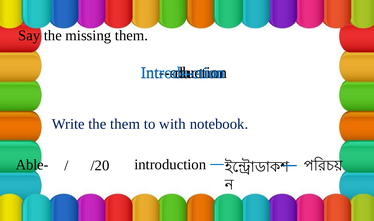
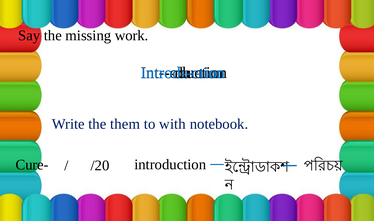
missing them: them -> work (132, 35)
Able-: Able- -> Cure- (32, 165)
